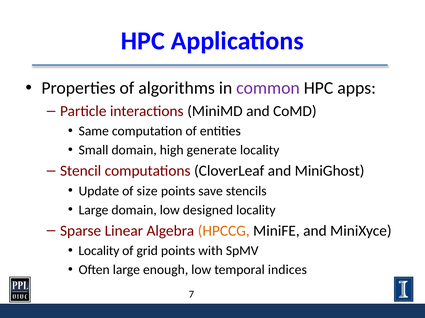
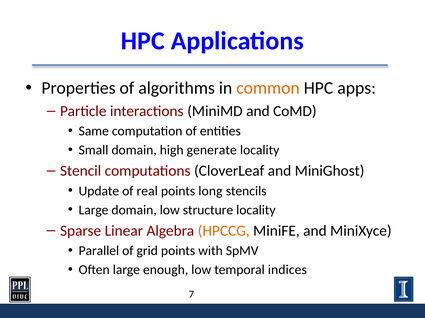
common colour: purple -> orange (268, 88)
size: size -> real (147, 191)
save: save -> long (210, 191)
designed: designed -> structure (208, 210)
Locality: Locality -> Parallel (99, 251)
